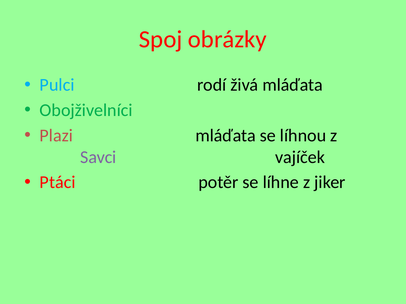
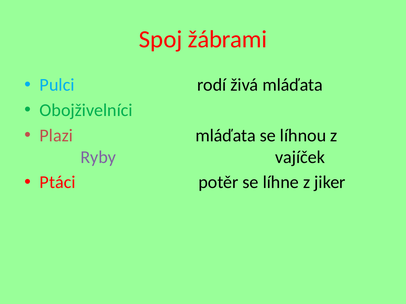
obrázky: obrázky -> žábrami (227, 39)
Savci: Savci -> Ryby (98, 157)
